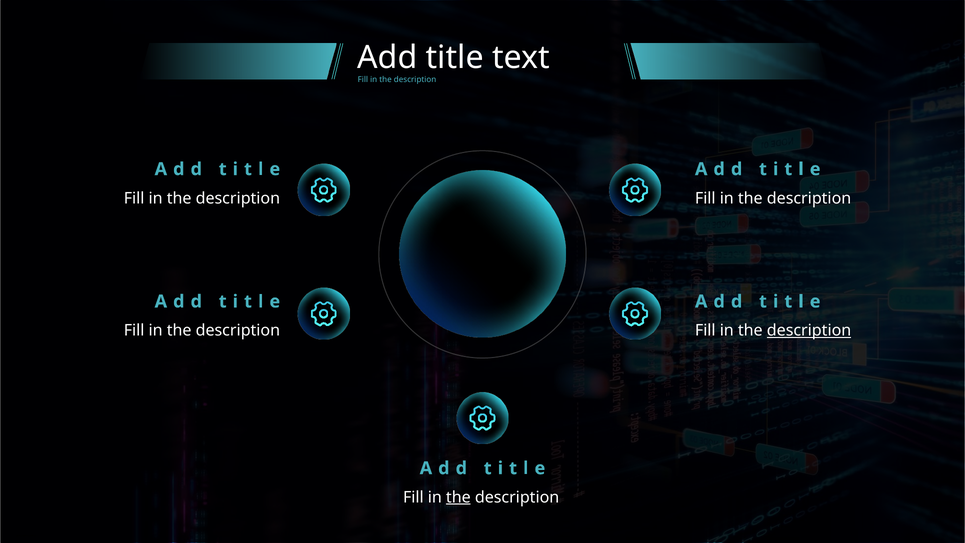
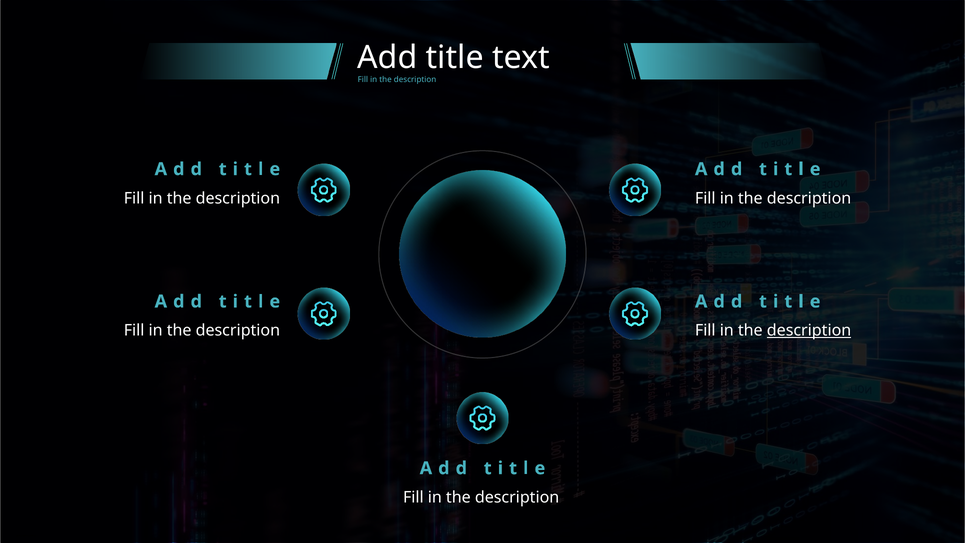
the underline: present -> none (458, 497)
